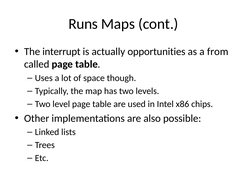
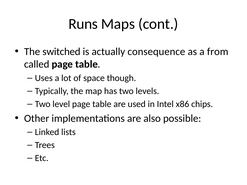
interrupt: interrupt -> switched (61, 52)
opportunities: opportunities -> consequence (156, 52)
